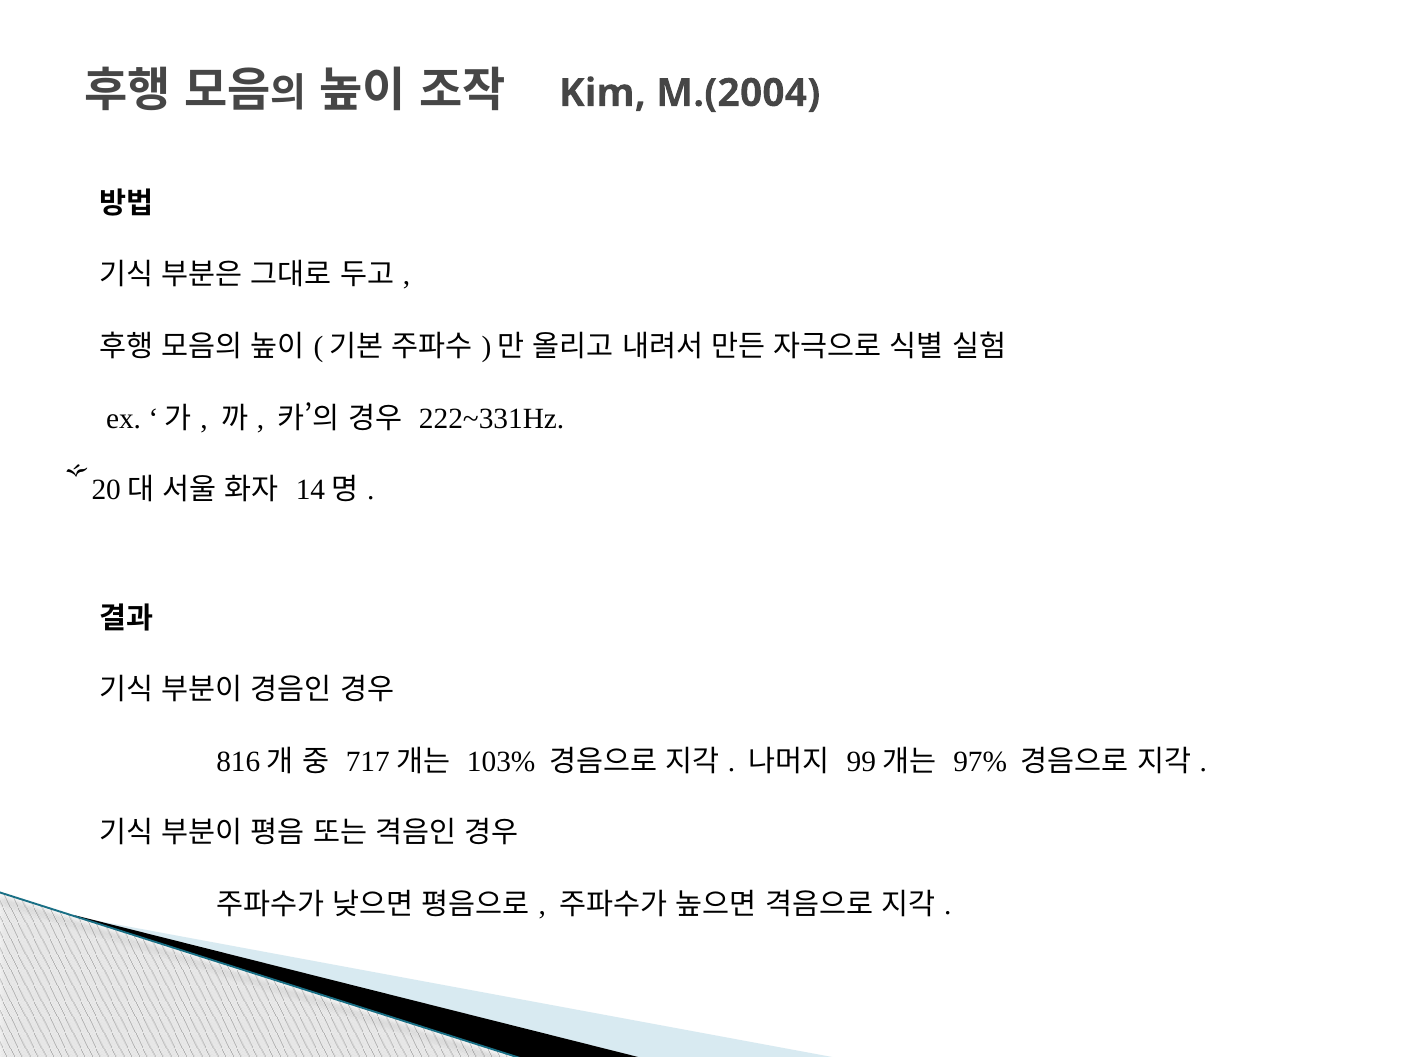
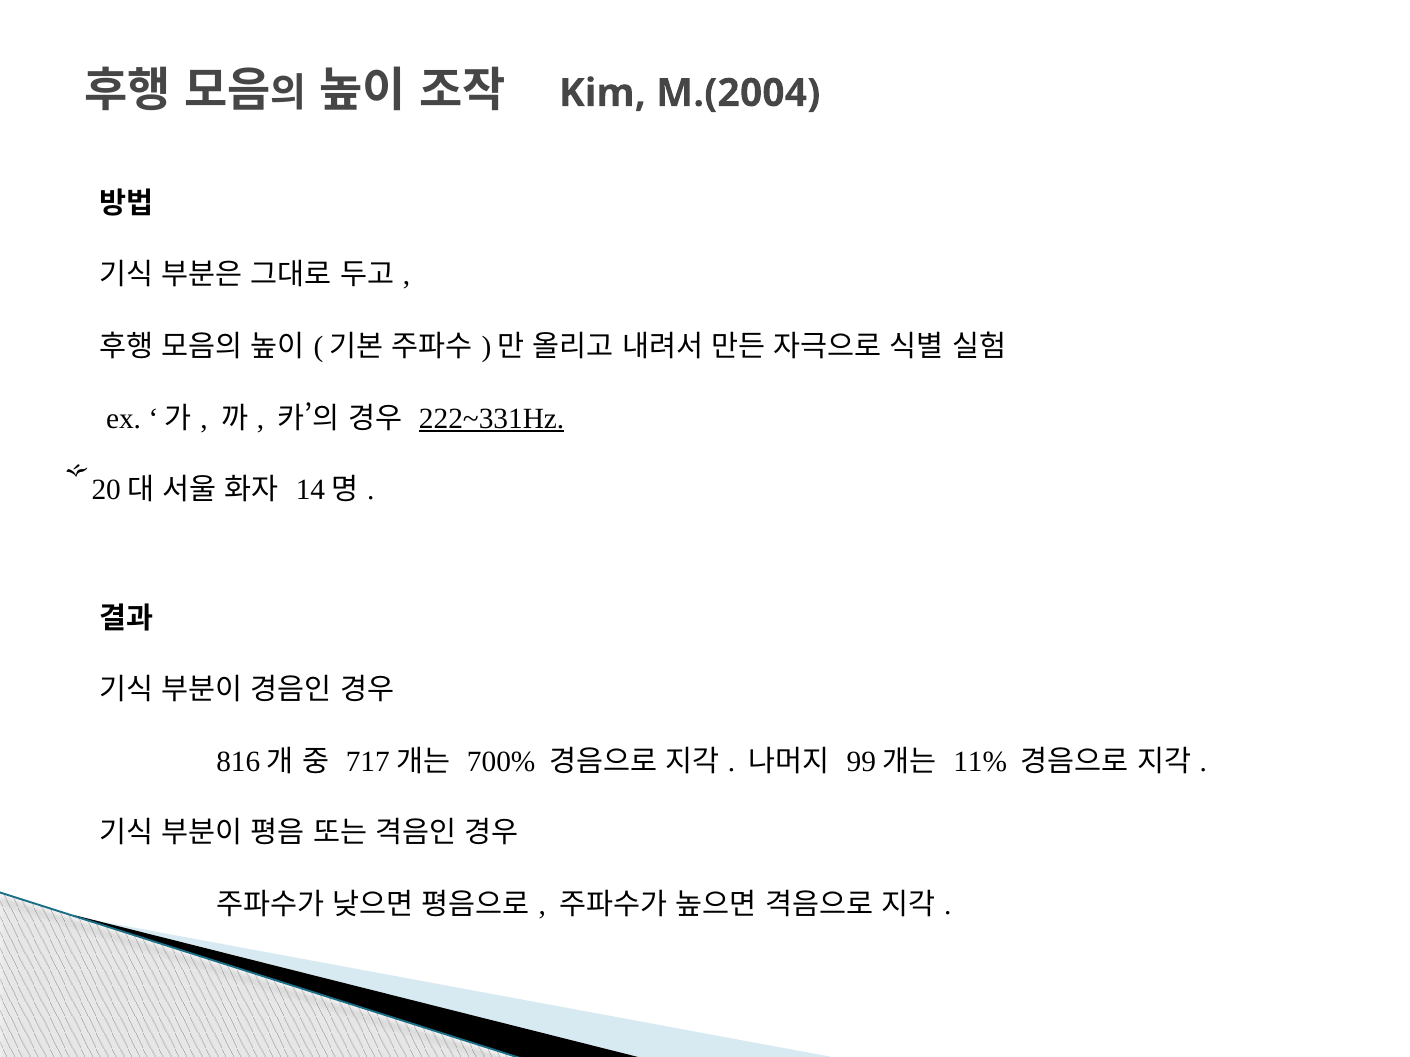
222~331Hz underline: none -> present (492, 419)
103%: 103% -> 700% (501, 762)
97%: 97% -> 11% (980, 762)
